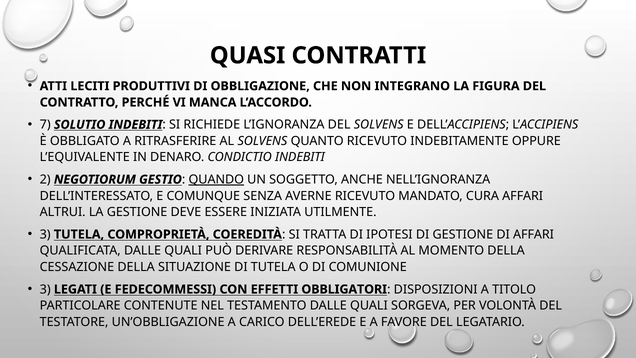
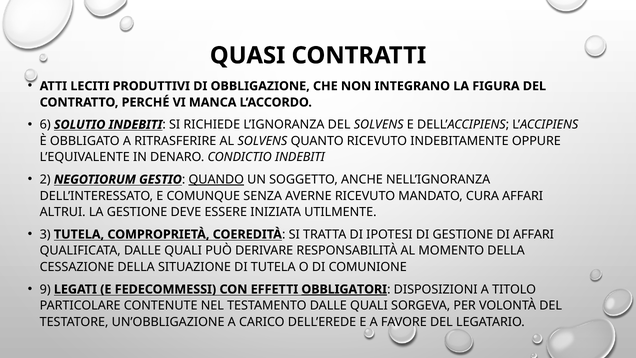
7: 7 -> 6 (45, 125)
3: 3 -> 9 (45, 289)
OBBLIGATORI underline: none -> present (344, 289)
